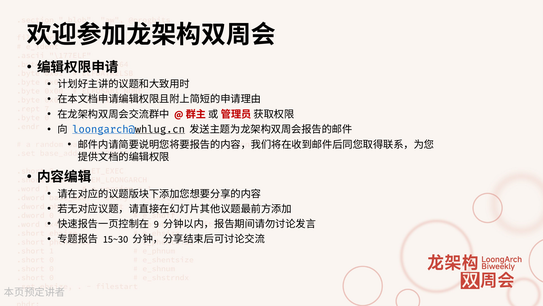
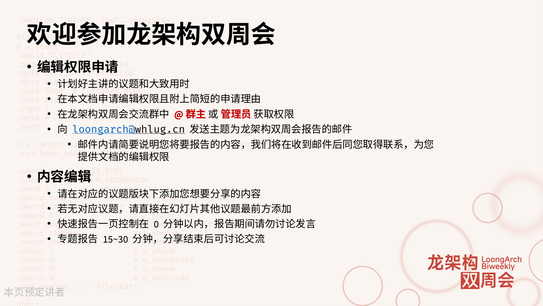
9: 9 -> 0 (156, 224)
